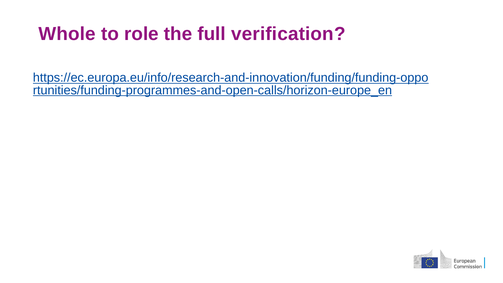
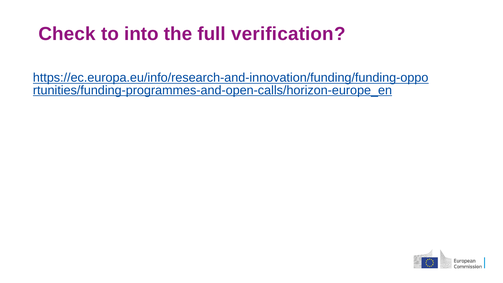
Whole: Whole -> Check (67, 34)
role: role -> into (141, 34)
